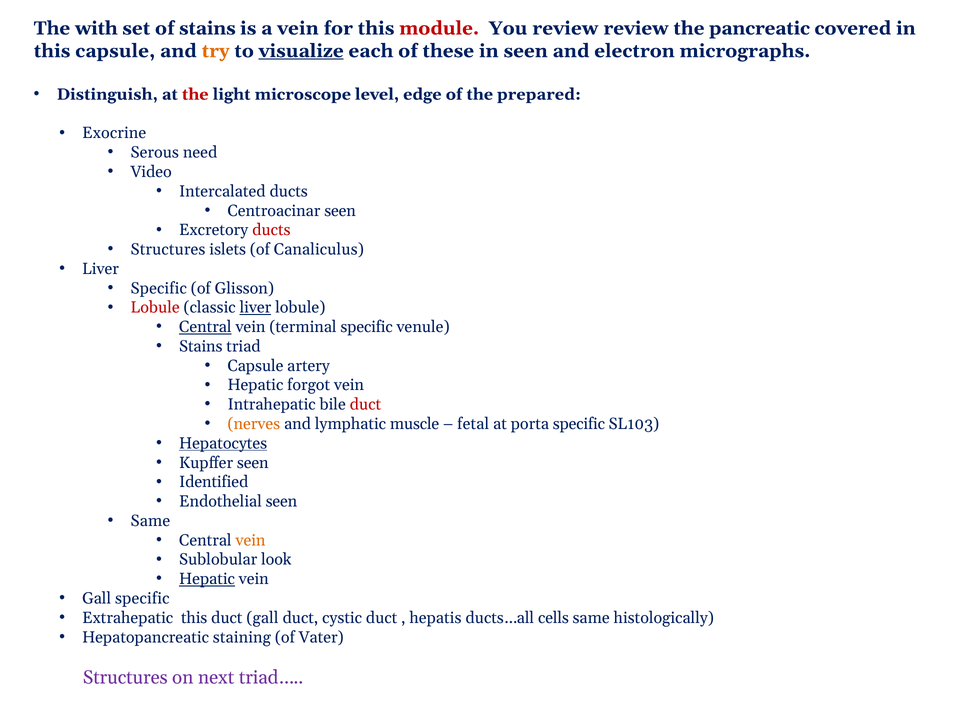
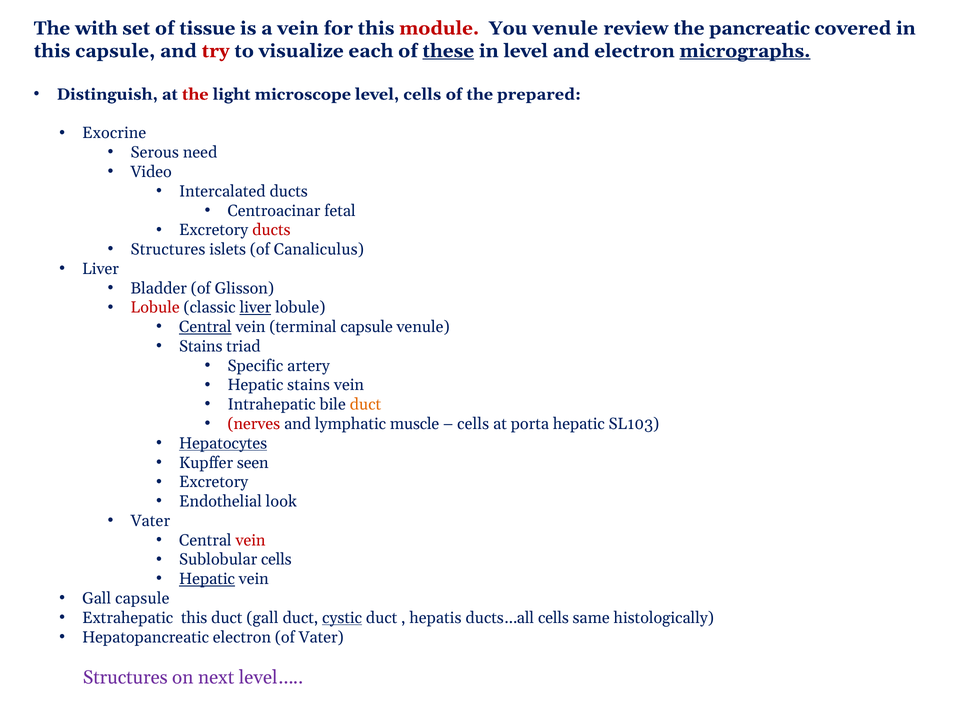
of stains: stains -> tissue (207, 28)
You review: review -> venule (565, 28)
try colour: orange -> red (216, 51)
visualize underline: present -> none (301, 51)
these underline: none -> present (448, 51)
in seen: seen -> level (526, 51)
micrographs underline: none -> present (745, 51)
level edge: edge -> cells (422, 94)
Centroacinar seen: seen -> fetal (340, 211)
Specific: Specific -> Bladder (159, 288)
terminal specific: specific -> capsule (367, 327)
Capsule: Capsule -> Specific (255, 366)
Hepatic forgot: forgot -> stains (309, 385)
duct colour: red -> orange (365, 404)
nerves colour: orange -> red (254, 424)
fetal: fetal -> cells (473, 424)
porta specific: specific -> hepatic (579, 424)
Identified: Identified -> Excretory (214, 482)
Endothelial seen: seen -> look (281, 501)
Same: Same -> Vater (150, 521)
vein colour: orange -> red (251, 540)
Sublobular look: look -> cells (276, 559)
Gall specific: specific -> capsule (142, 598)
cystic underline: none -> present (342, 618)
Hepatopancreatic staining: staining -> electron (242, 637)
triad…: triad… -> level… (271, 678)
